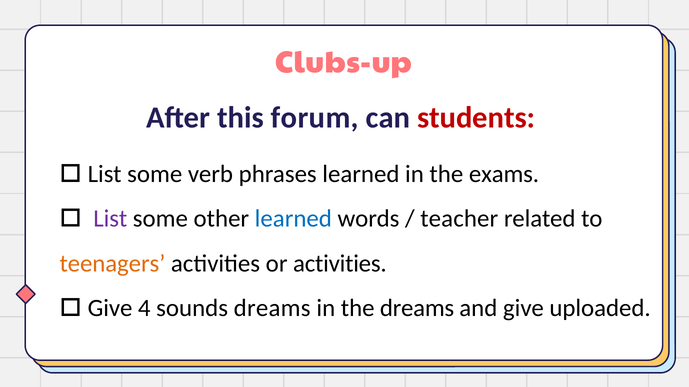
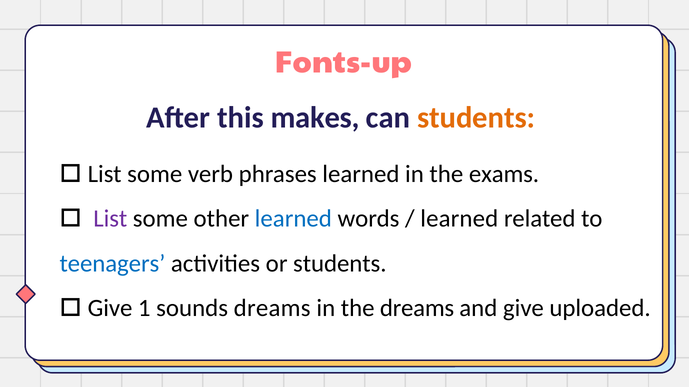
Clubs-up: Clubs-up -> Fonts-up (344, 63)
forum: forum -> makes (315, 118)
students colour: red -> orange (476, 118)
teacher: teacher -> learned (459, 219)
teenagers colour: orange -> blue (112, 264)
or activities: activities -> students (340, 264)
4: 4 -> 1 (144, 309)
